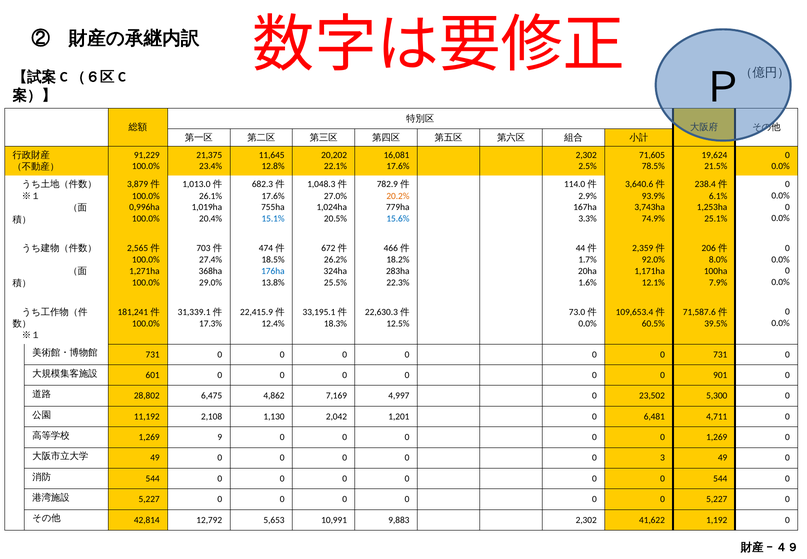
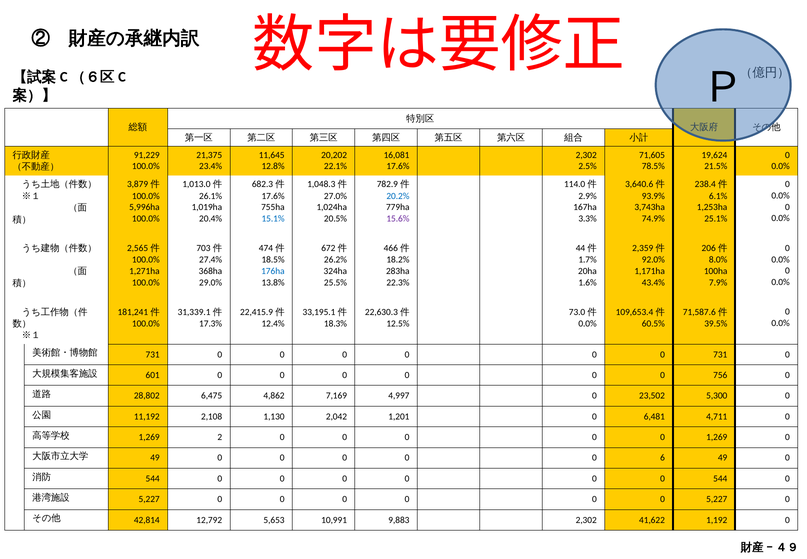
20.2% colour: orange -> blue (398, 196)
0,996ha: 0,996ha -> 5,996ha (144, 207)
15.6% colour: blue -> purple (398, 218)
12.1%: 12.1% -> 43.4% (653, 282)
901: 901 -> 756 (720, 375)
9: 9 -> 2 (220, 437)
3: 3 -> 6 (663, 458)
